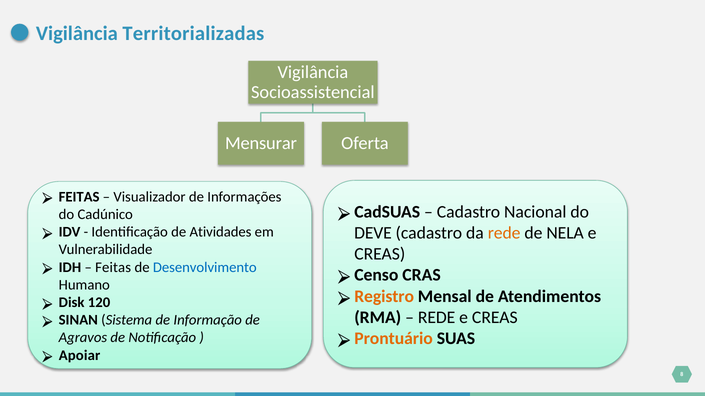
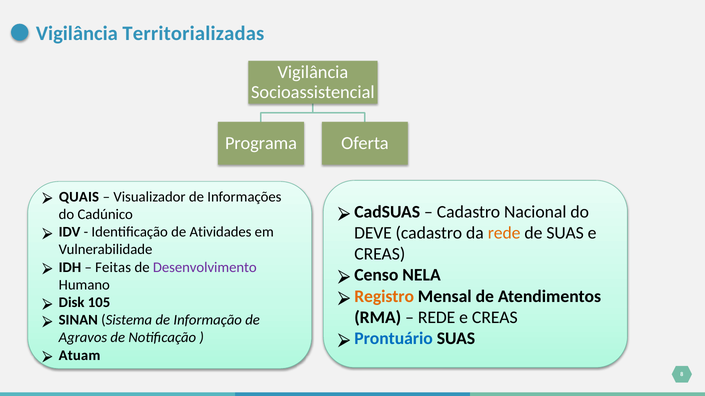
Mensurar: Mensurar -> Programa (261, 143)
FEITAS: FEITAS -> QUAIS (79, 197)
de NELA: NELA -> SUAS (565, 233)
Desenvolvimento colour: blue -> purple (205, 268)
CRAS: CRAS -> NELA (422, 276)
120: 120 -> 105 (99, 303)
Prontuário colour: orange -> blue (394, 339)
Apoiar: Apoiar -> Atuam (80, 356)
